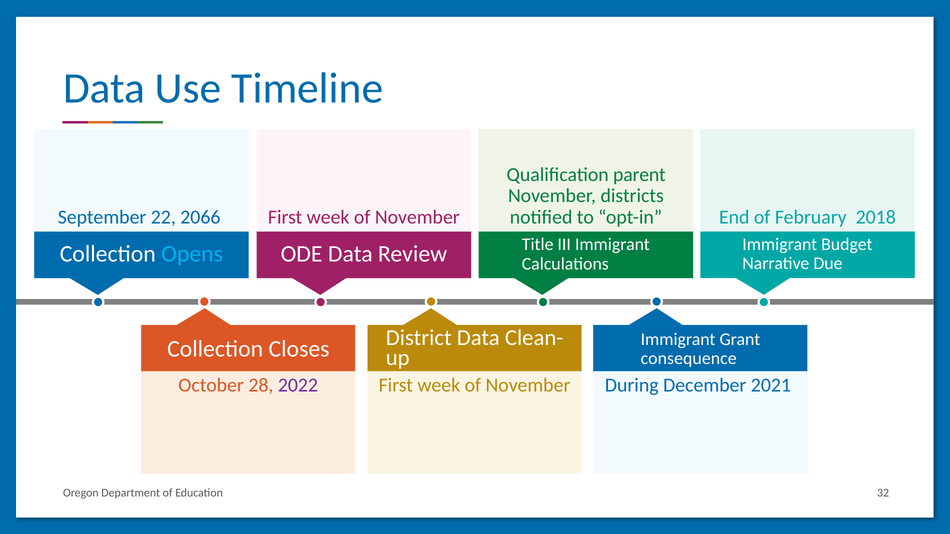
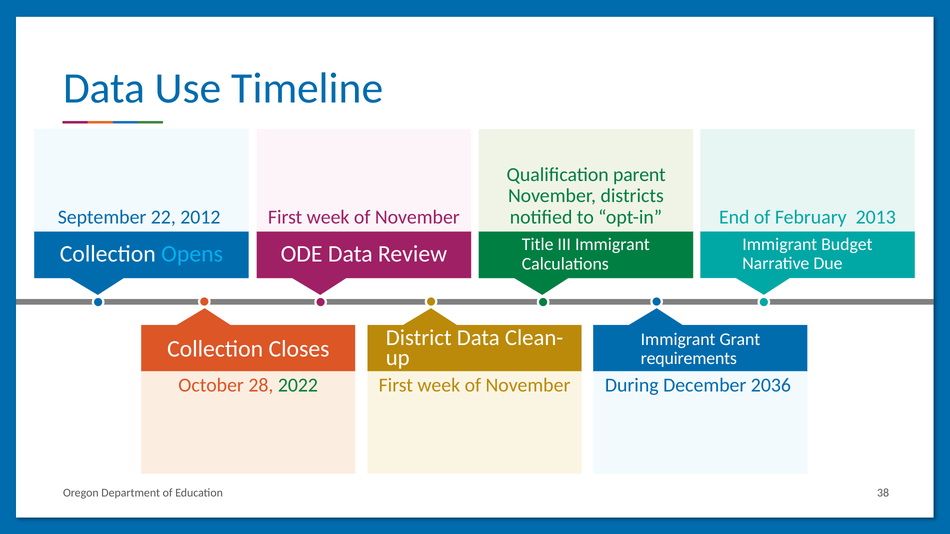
2018: 2018 -> 2013 (876, 217)
2066: 2066 -> 2012 (200, 217)
consequence: consequence -> requirements (689, 359)
2022 colour: purple -> green (298, 386)
2021: 2021 -> 2036 (771, 386)
32: 32 -> 38 (883, 493)
